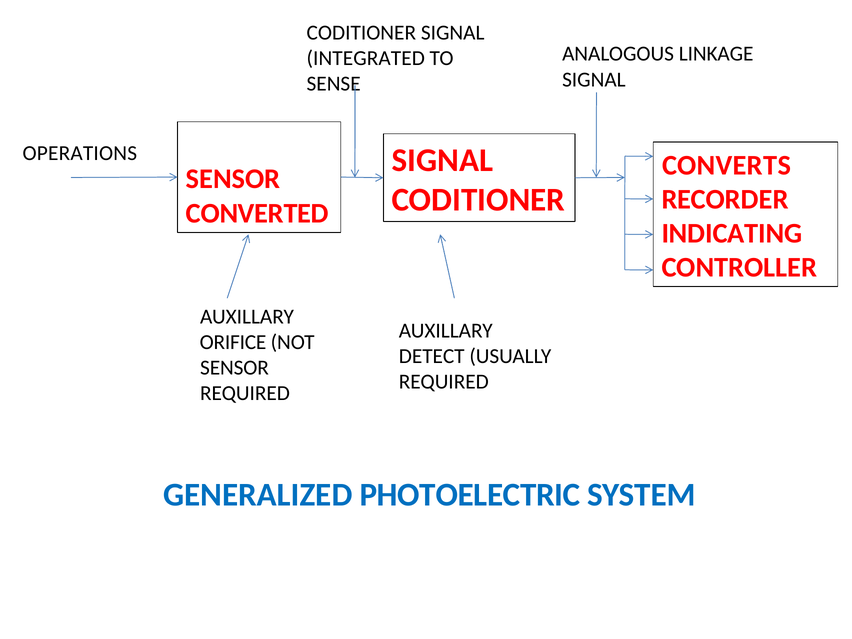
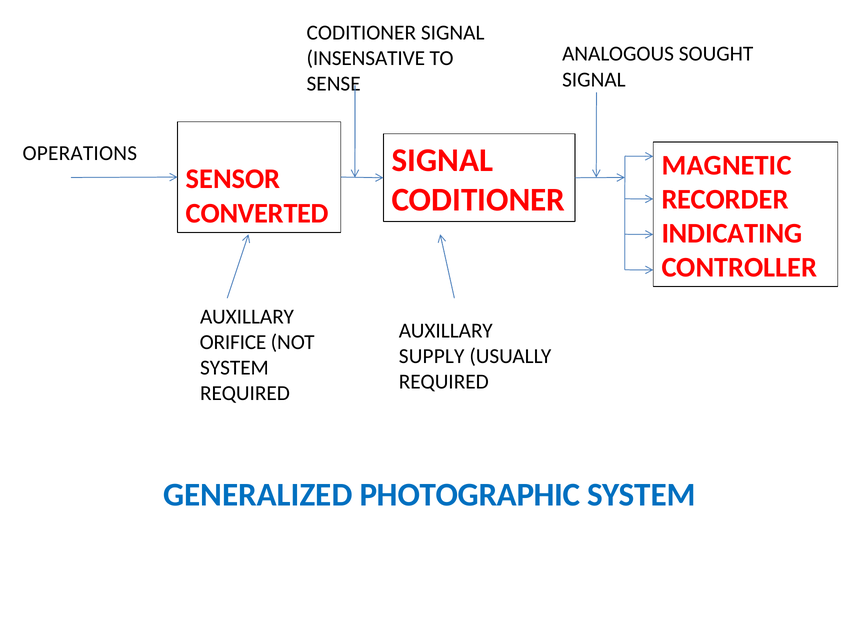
LINKAGE: LINKAGE -> SOUGHT (716, 54)
INTEGRATED: INTEGRATED -> INSENSATIVE (366, 58)
CONVERTS: CONVERTS -> MAGNETIC (727, 165)
DETECT: DETECT -> SUPPLY (432, 356)
SENSOR: SENSOR -> SYSTEM (234, 368)
PHOTOELECTRIC: PHOTOELECTRIC -> PHOTOGRAPHIC (470, 495)
